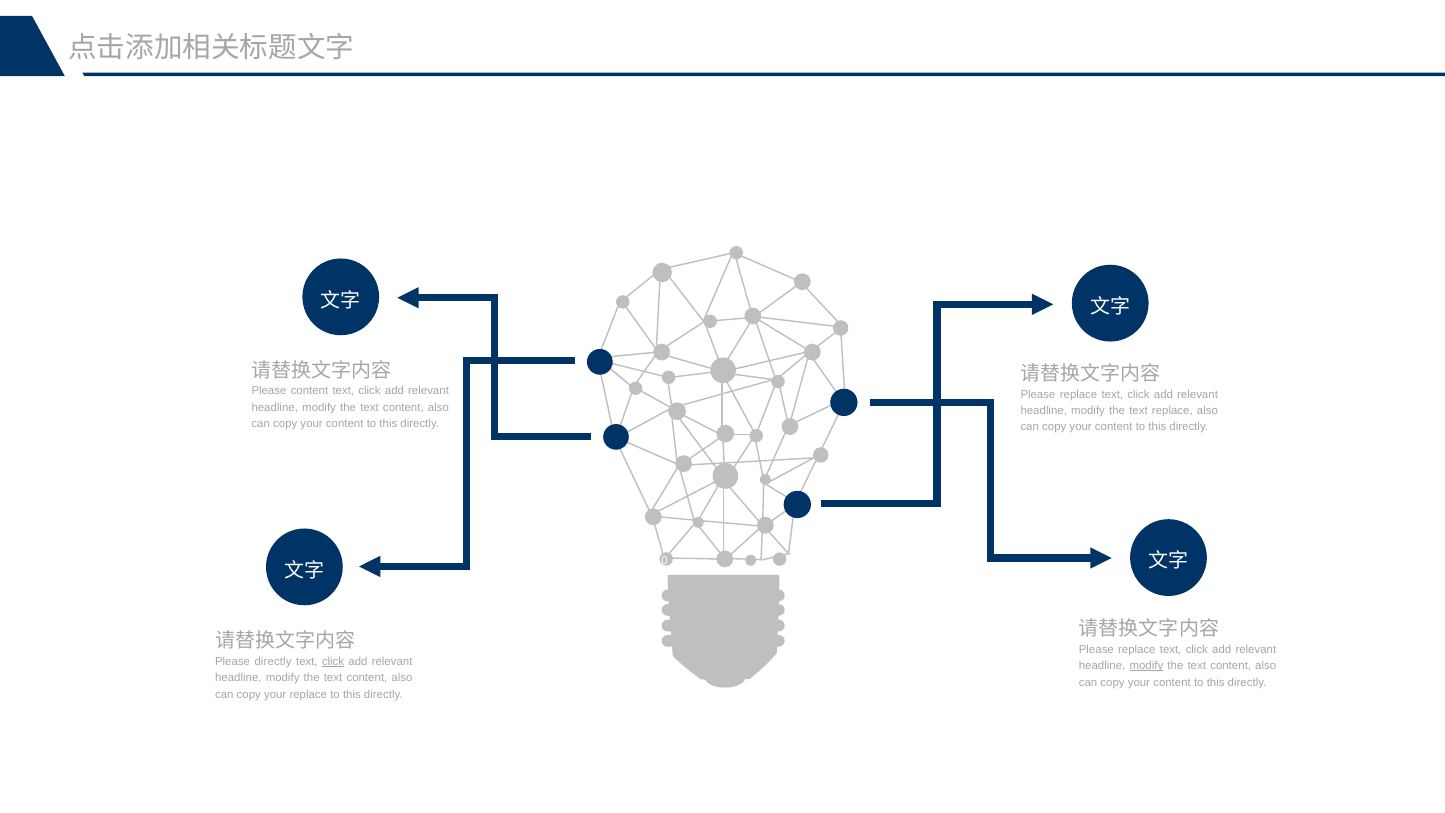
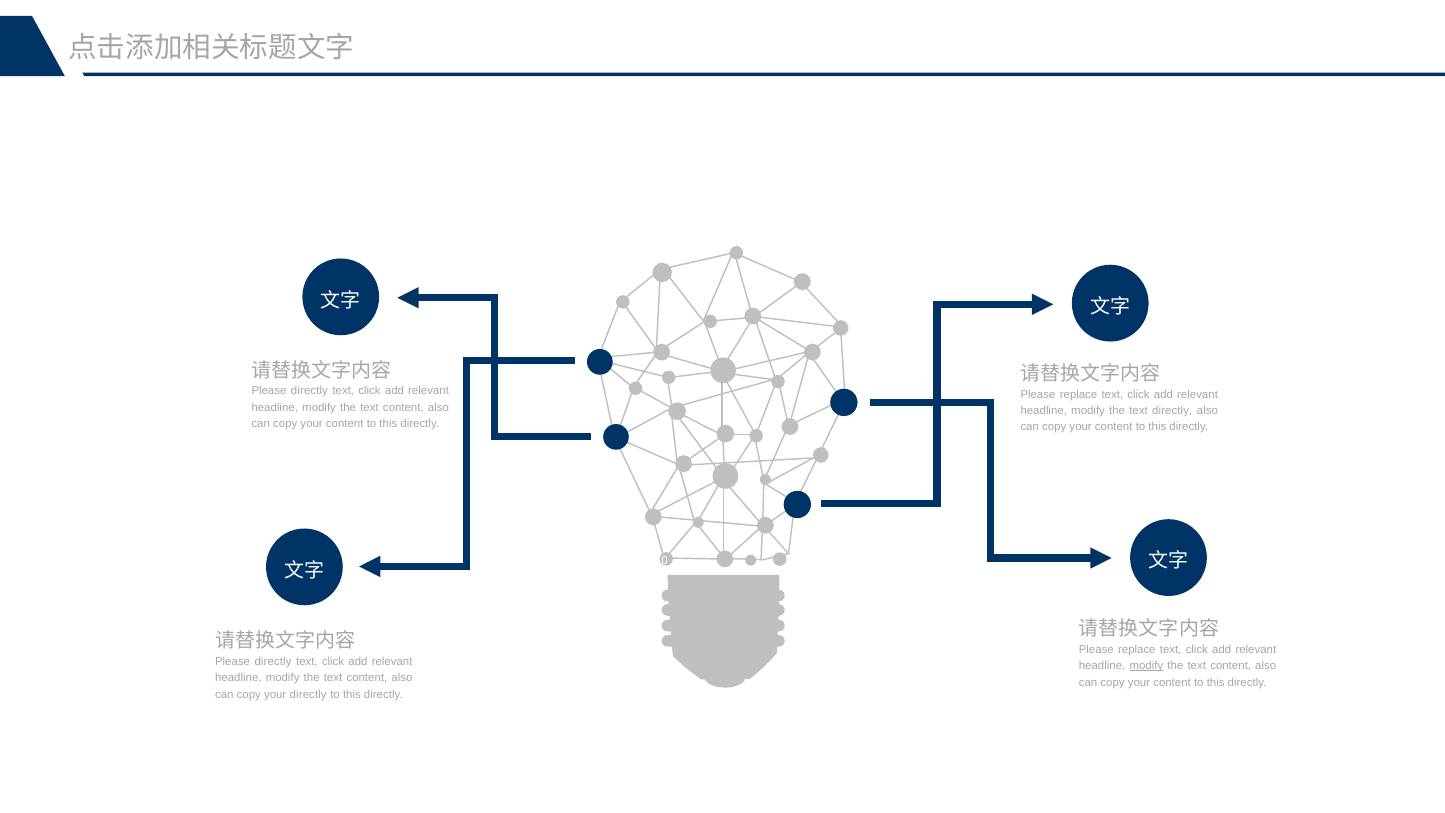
content: content -> directly (309, 391)
text replace: replace -> directly (1172, 411)
click underline: present -> none (333, 661)
your replace: replace -> directly (308, 694)
